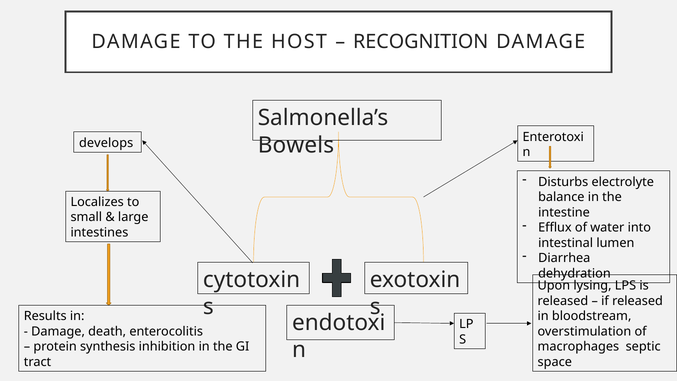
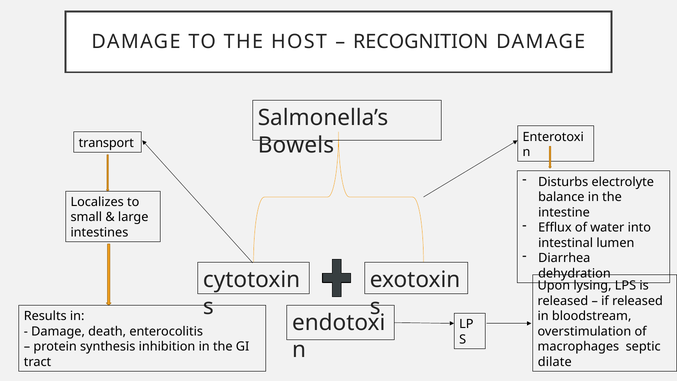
develops: develops -> transport (106, 143)
space: space -> dilate (555, 362)
